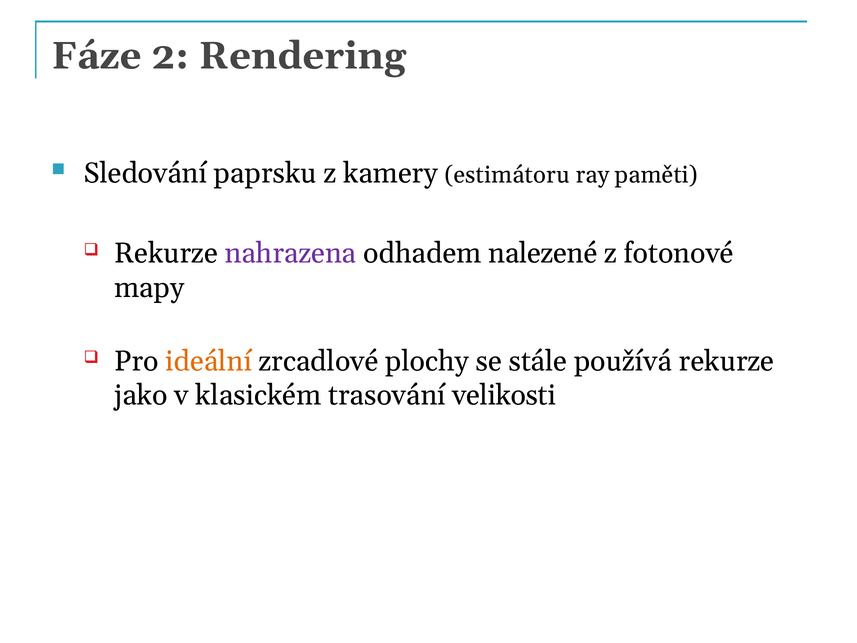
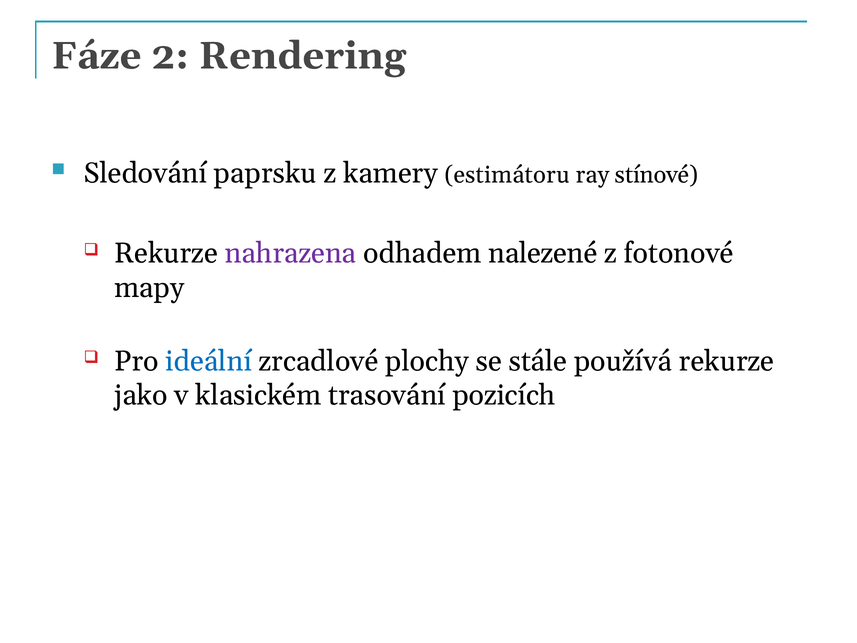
paměti: paměti -> stínové (657, 175)
ideální colour: orange -> blue (209, 361)
velikosti: velikosti -> pozicích (504, 395)
